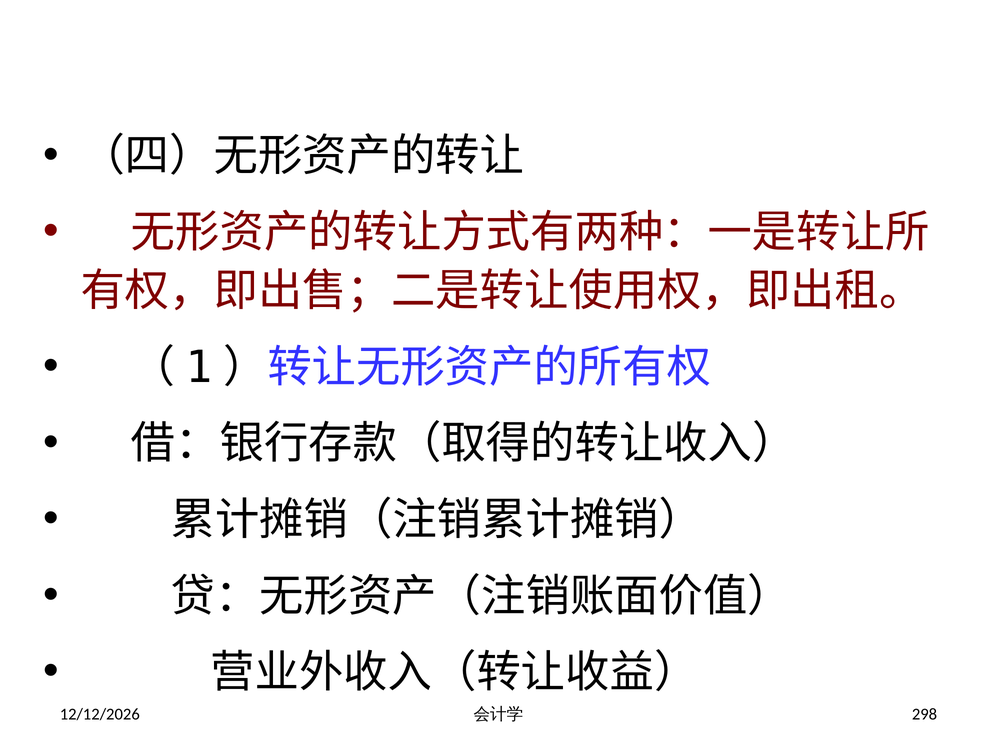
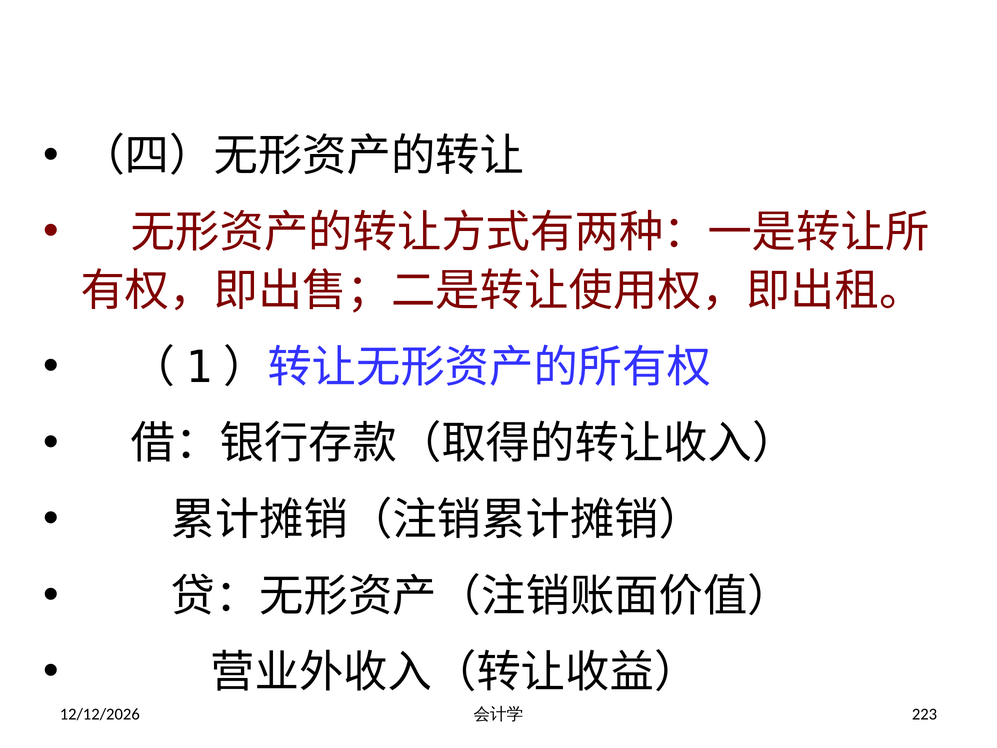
298: 298 -> 223 (925, 714)
